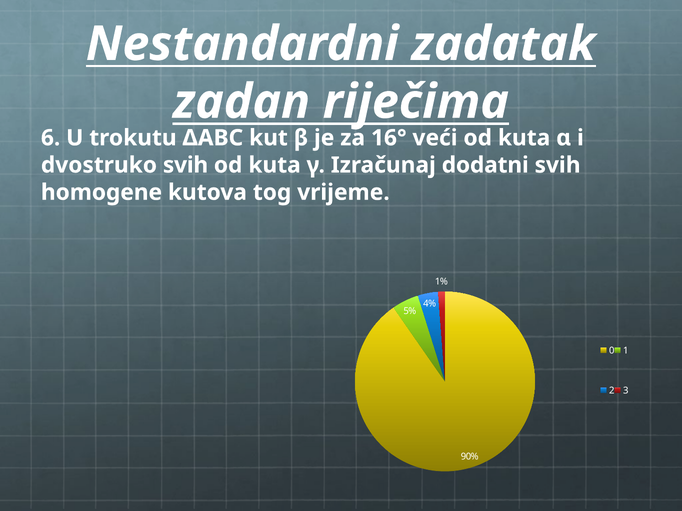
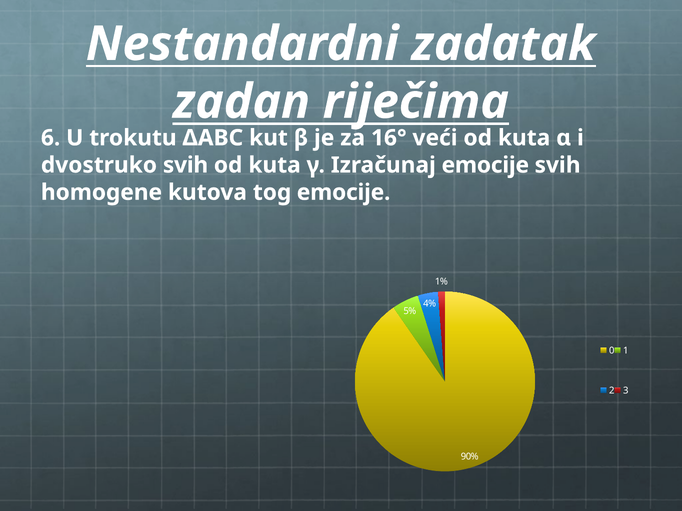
Izračunaj dodatni: dodatni -> emocije (485, 165)
tog vrijeme: vrijeme -> emocije (344, 193)
